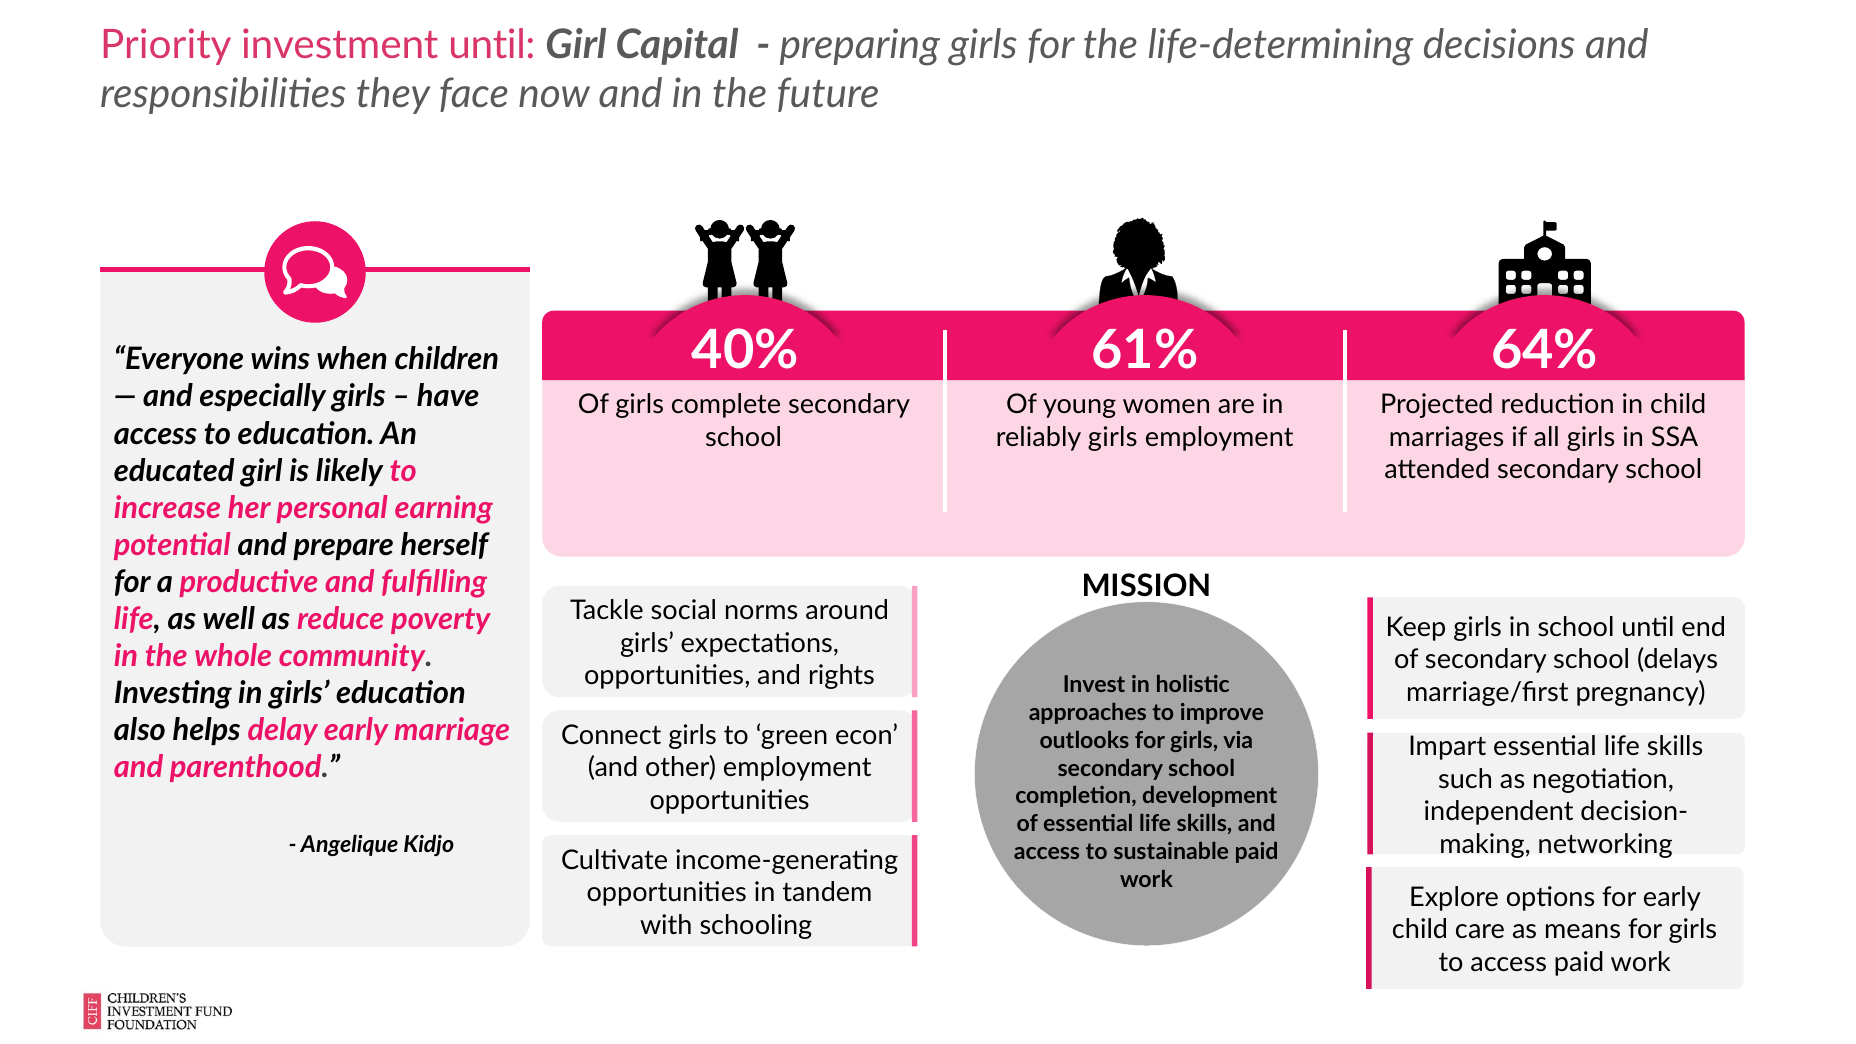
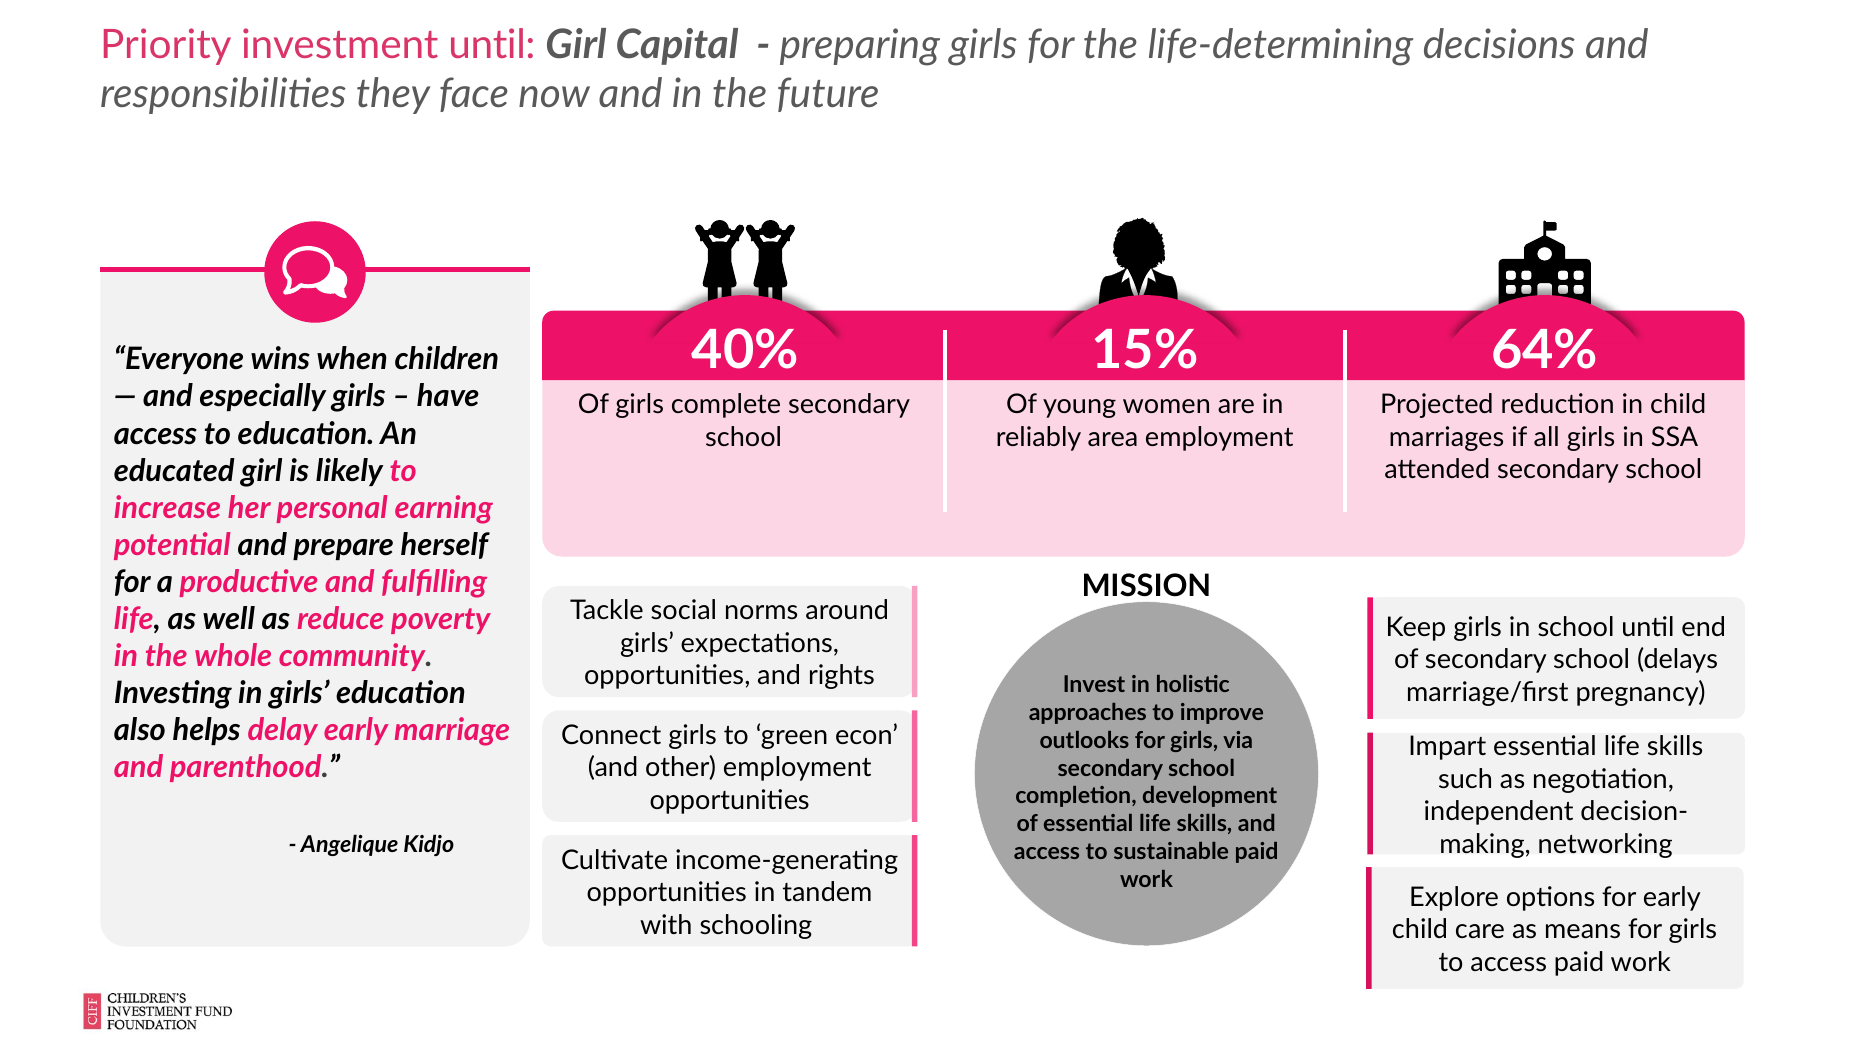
61%: 61% -> 15% (1145, 351)
reliably girls: girls -> area (1113, 437)
